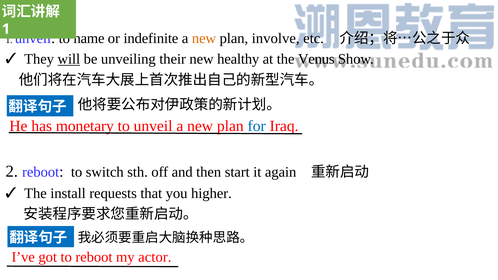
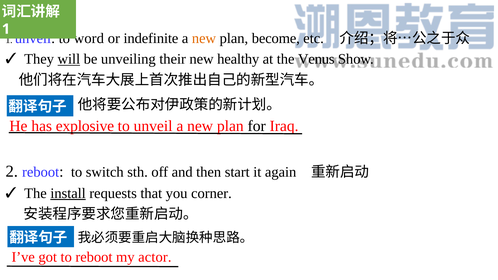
name: name -> word (89, 38)
involve: involve -> become (276, 38)
monetary: monetary -> explosive (85, 126)
for colour: blue -> black (257, 126)
install underline: none -> present (68, 193)
higher: higher -> corner (211, 193)
